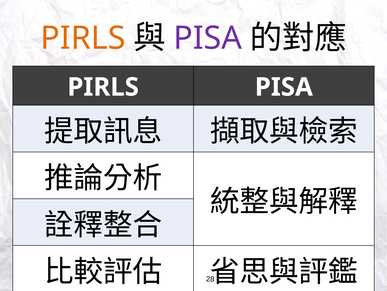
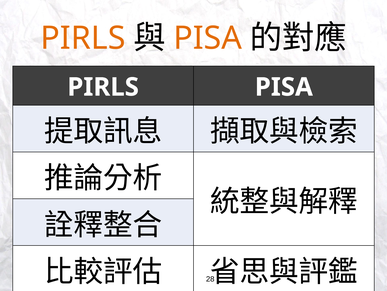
PISA colour: purple -> orange (208, 38)
